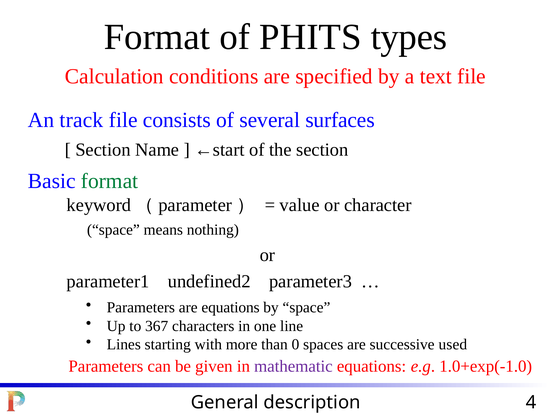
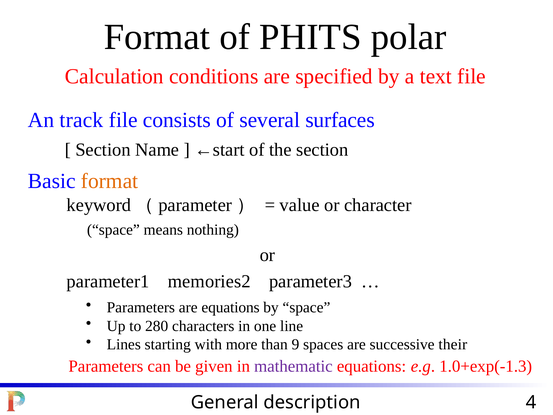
types: types -> polar (409, 37)
format colour: green -> orange (110, 181)
undefined2: undefined2 -> memories2 (209, 281)
367: 367 -> 280 (157, 326)
0: 0 -> 9 (295, 344)
used: used -> their (453, 344)
1.0+exp(-1.0: 1.0+exp(-1.0 -> 1.0+exp(-1.3 (486, 366)
